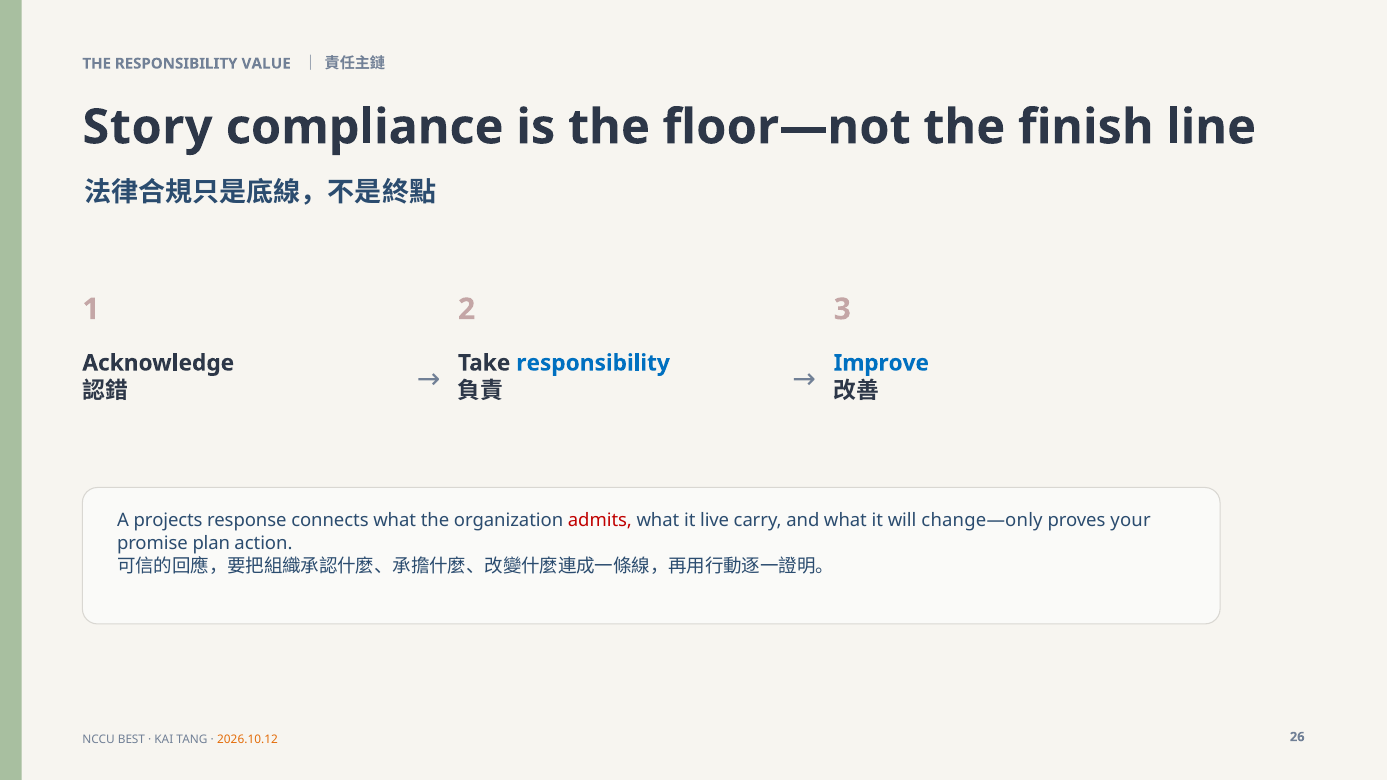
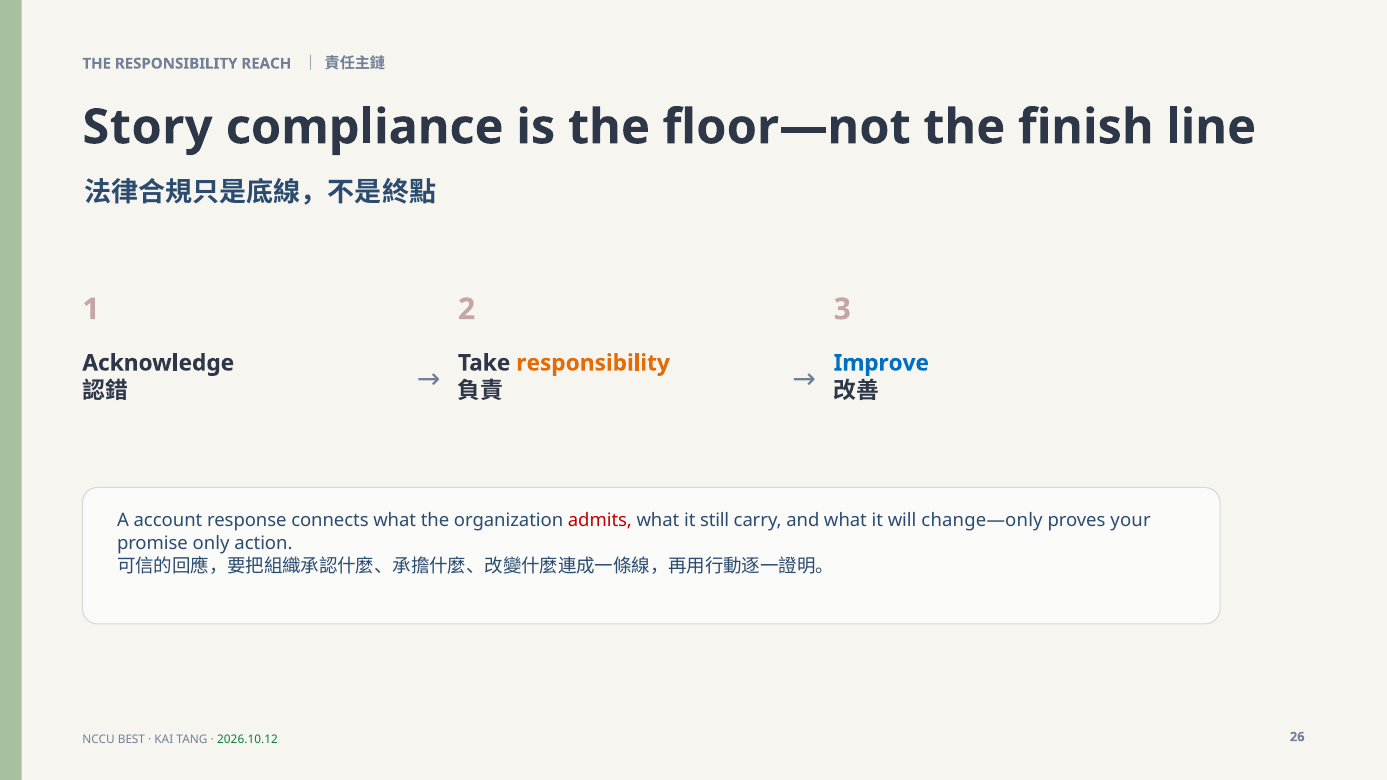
VALUE: VALUE -> REACH (266, 64)
responsibility colour: blue -> orange (593, 363)
projects: projects -> account (168, 521)
live: live -> still (715, 521)
plan: plan -> only (211, 544)
2026.10.12 colour: orange -> green (248, 739)
